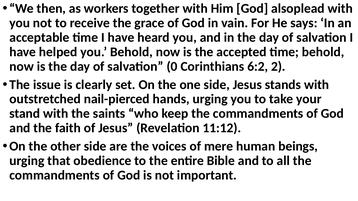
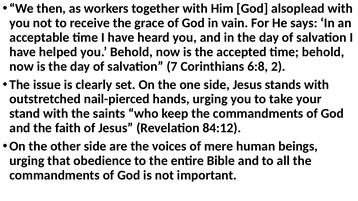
0: 0 -> 7 (172, 67)
6:2: 6:2 -> 6:8 (258, 67)
11:12: 11:12 -> 84:12 (222, 128)
